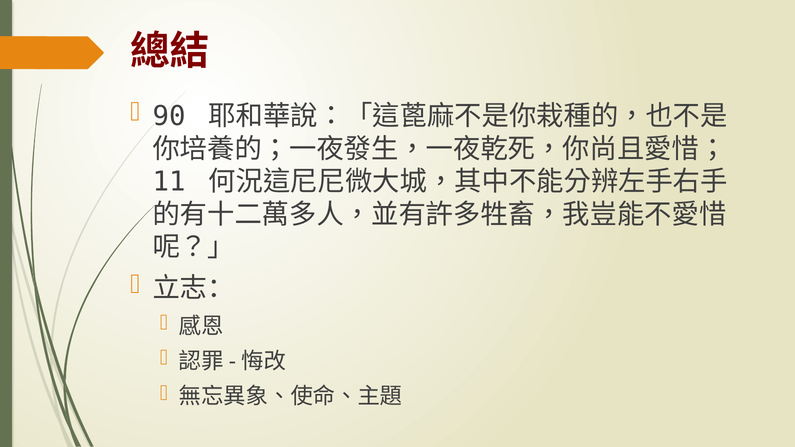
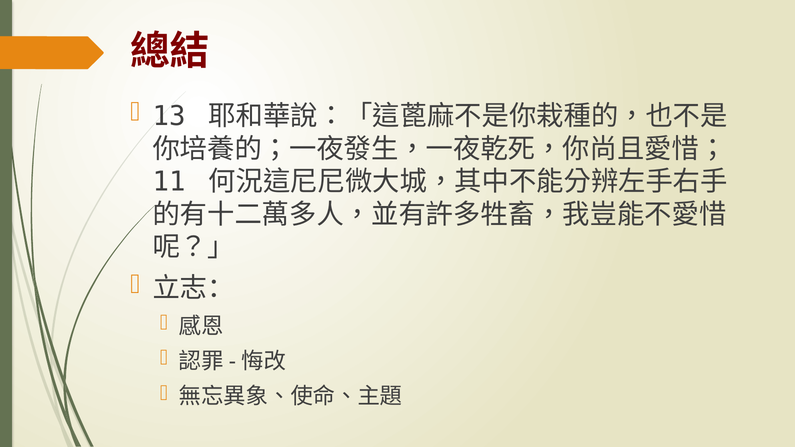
90: 90 -> 13 (169, 116)
